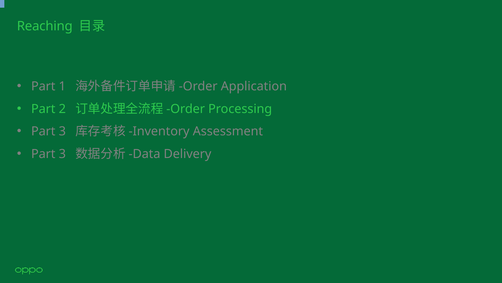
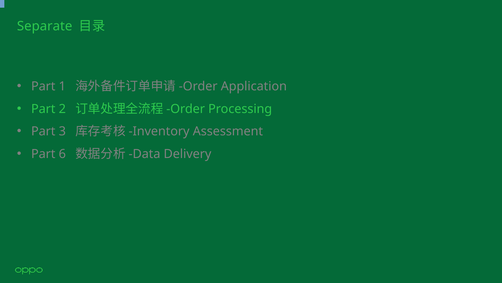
Reaching: Reaching -> Separate (45, 26)
3: 3 -> 6 (62, 154)
